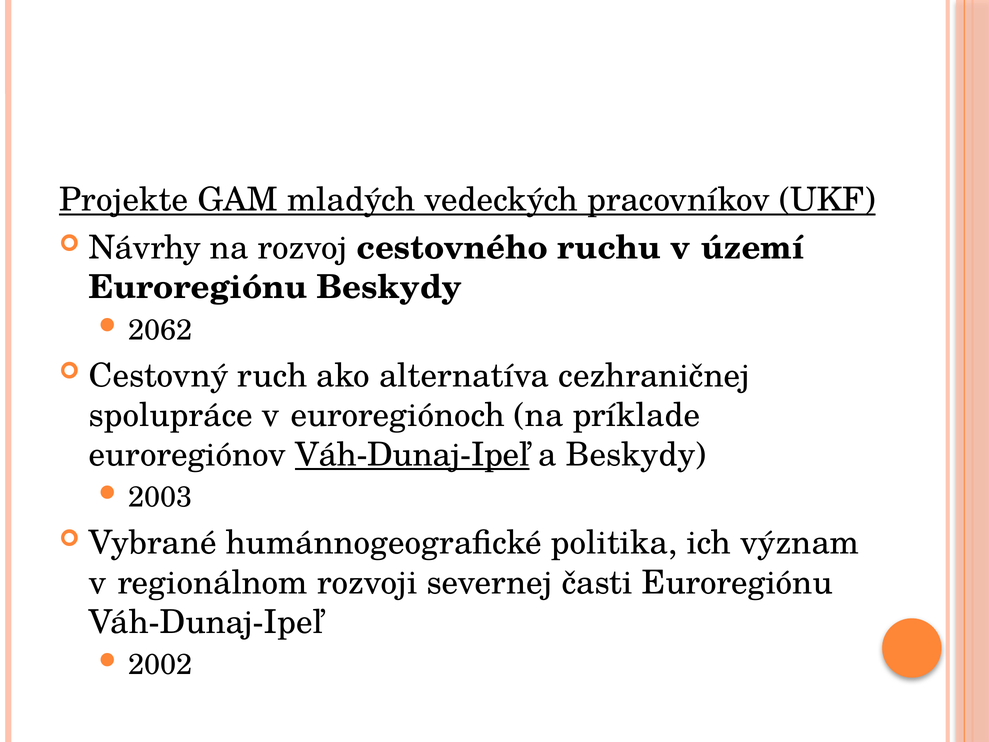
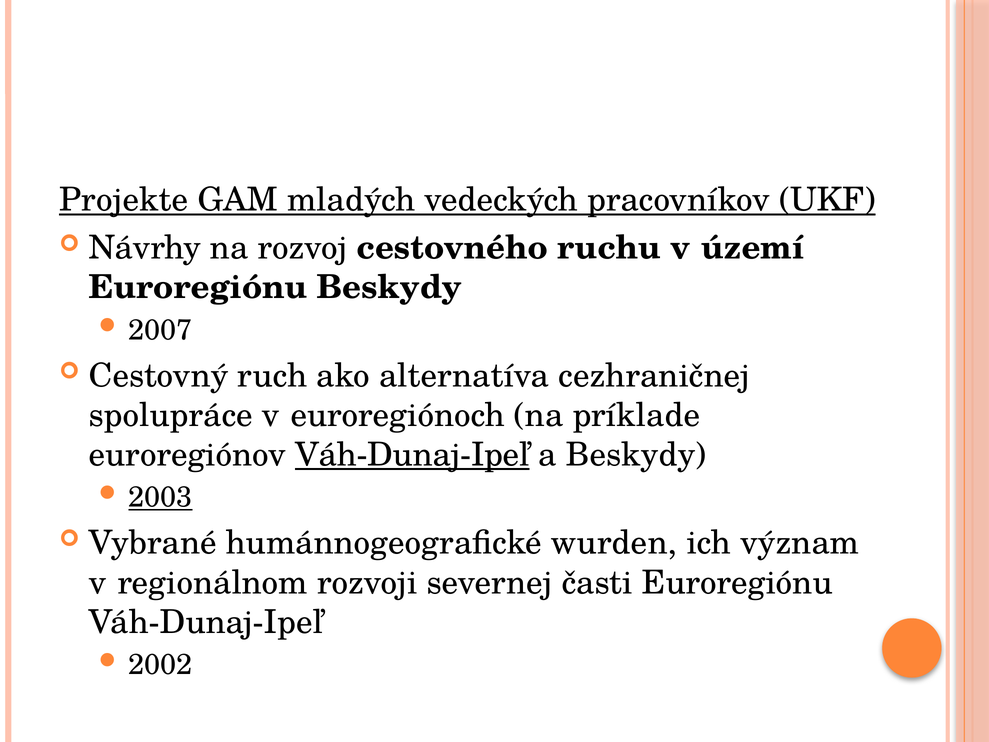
2062: 2062 -> 2007 (160, 330)
2003 underline: none -> present (160, 497)
politika: politika -> wurden (614, 543)
